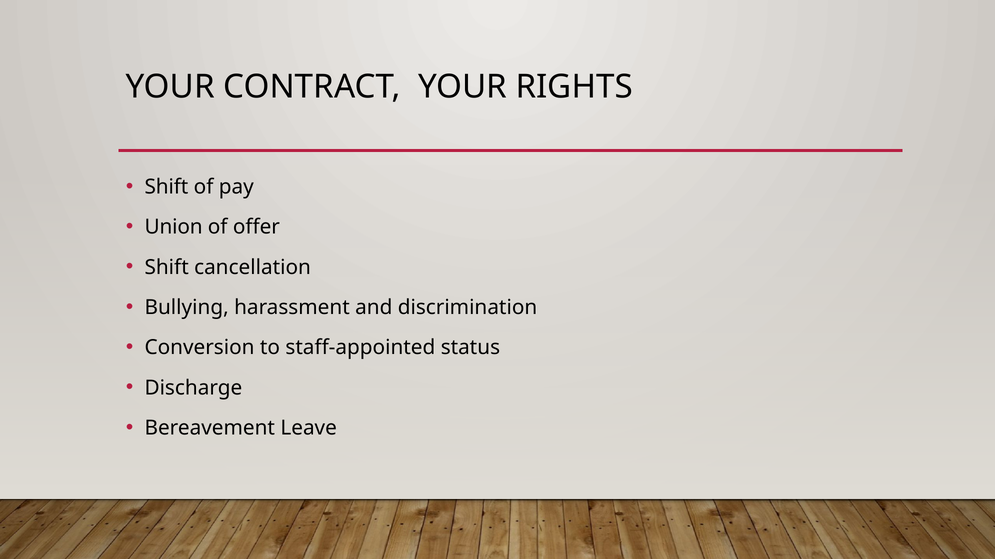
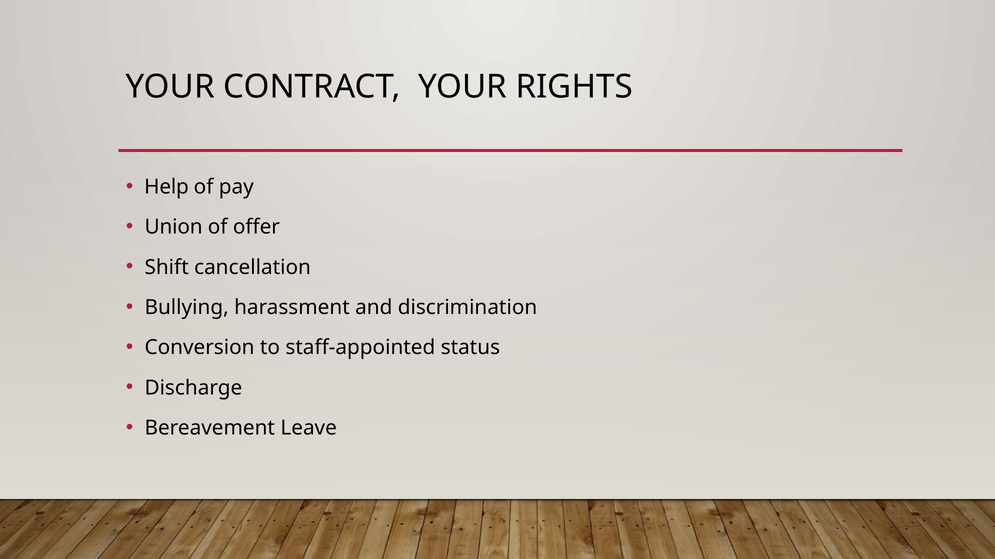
Shift: Shift -> Help (167, 187)
